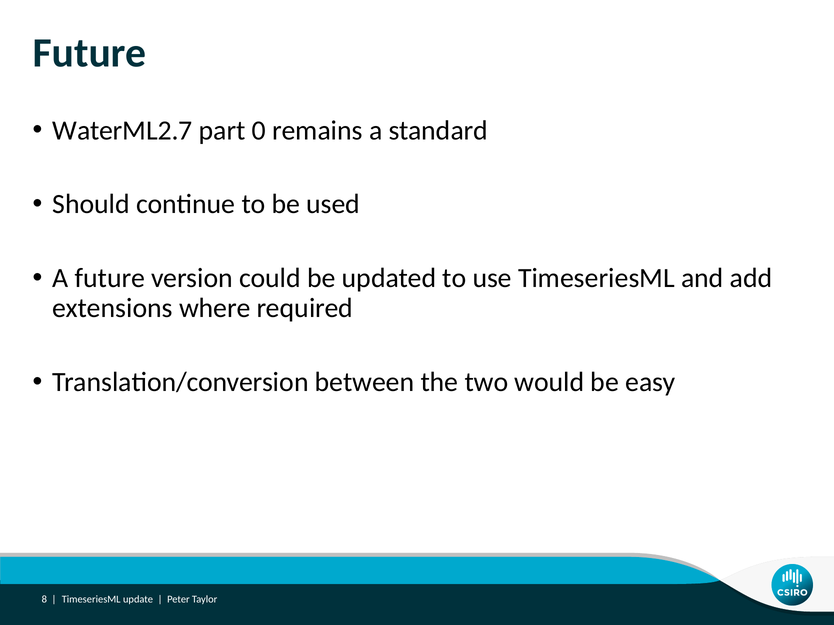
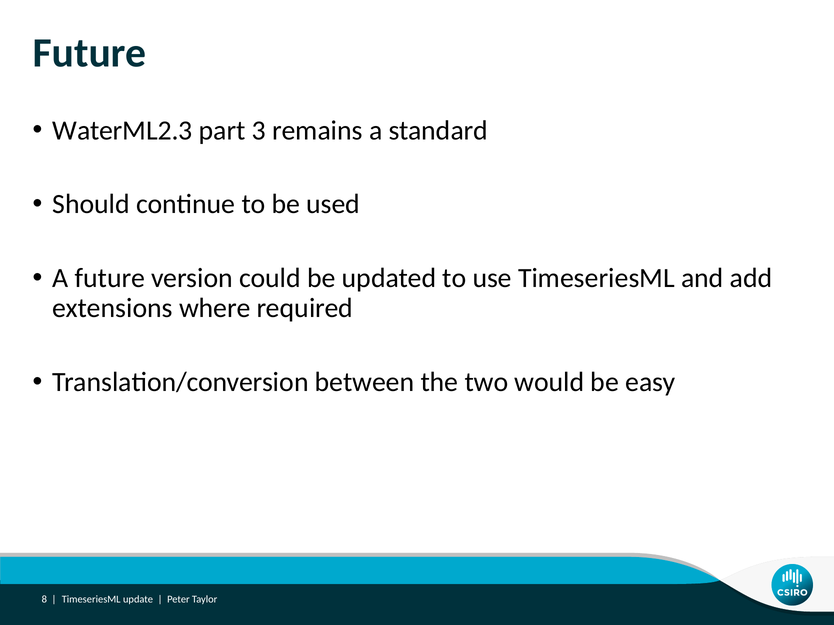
WaterML2.7: WaterML2.7 -> WaterML2.3 (122, 131)
0: 0 -> 3 (259, 131)
